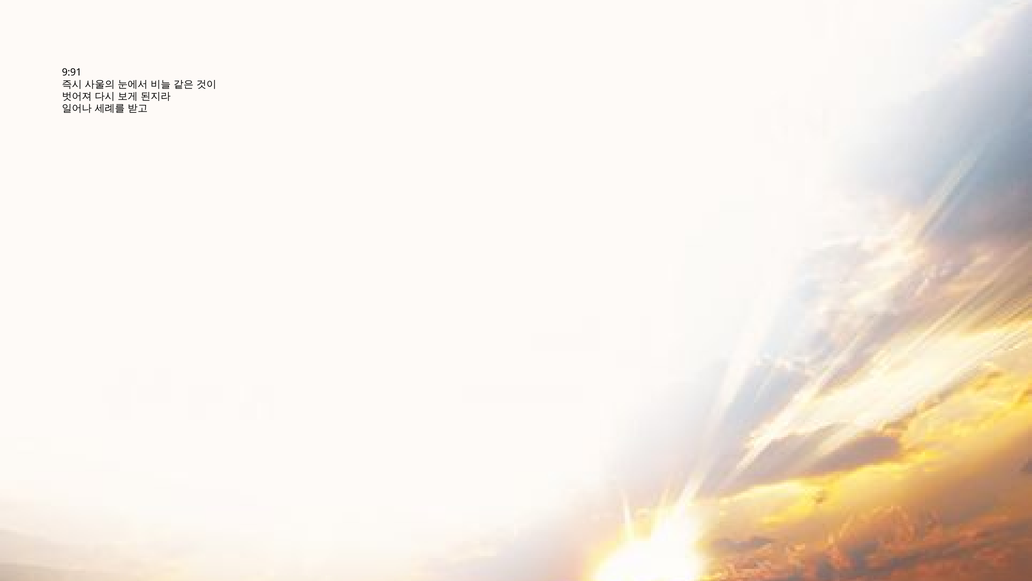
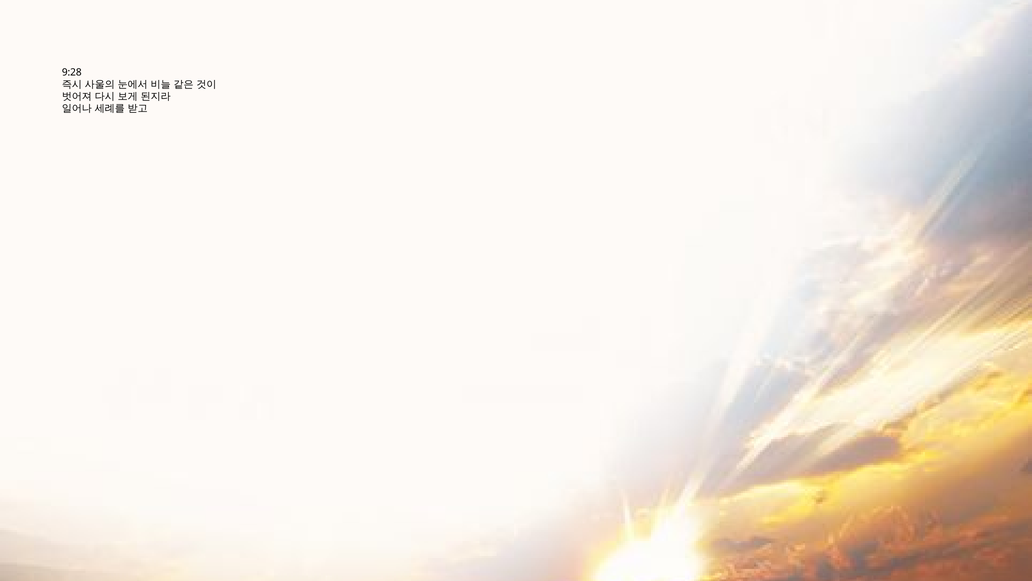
9:91: 9:91 -> 9:28 (72, 72)
